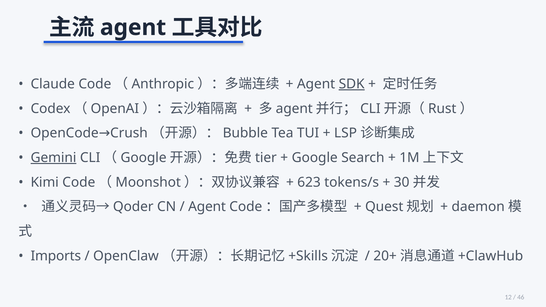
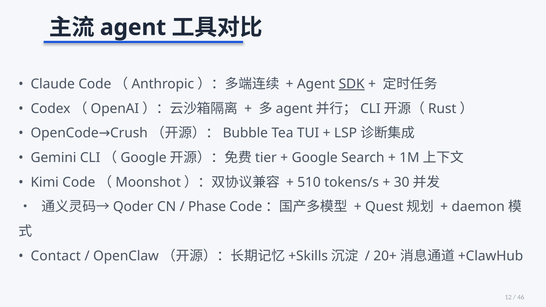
Gemini underline: present -> none (54, 158)
623: 623 -> 510 (309, 182)
Agent: Agent -> Phase (207, 207)
Imports: Imports -> Contact (56, 256)
